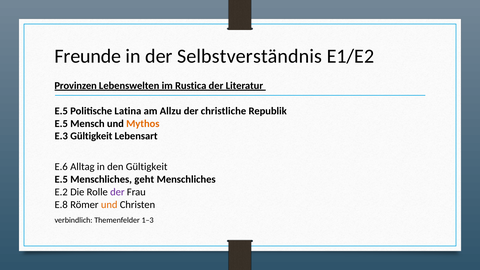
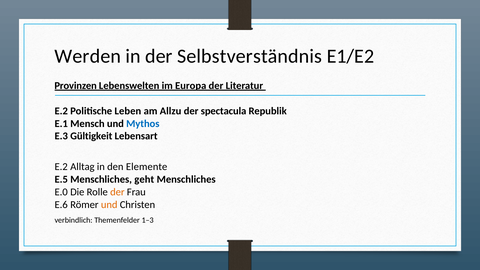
Freunde: Freunde -> Werden (88, 56)
Rustica: Rustica -> Europa (191, 86)
E.5: E.5 -> E.2 (61, 111)
Latina: Latina -> Leben (128, 111)
christliche: christliche -> spectacula (224, 111)
E.5: E.5 -> E.1 (61, 124)
Mythos colour: orange -> blue (143, 124)
E.6: E.6 -> E.2 (61, 167)
den Gültigkeit: Gültigkeit -> Elemente (147, 167)
E.2: E.2 -> E.0 (61, 192)
der colour: purple -> orange (117, 192)
E.8: E.8 -> E.6 (61, 205)
